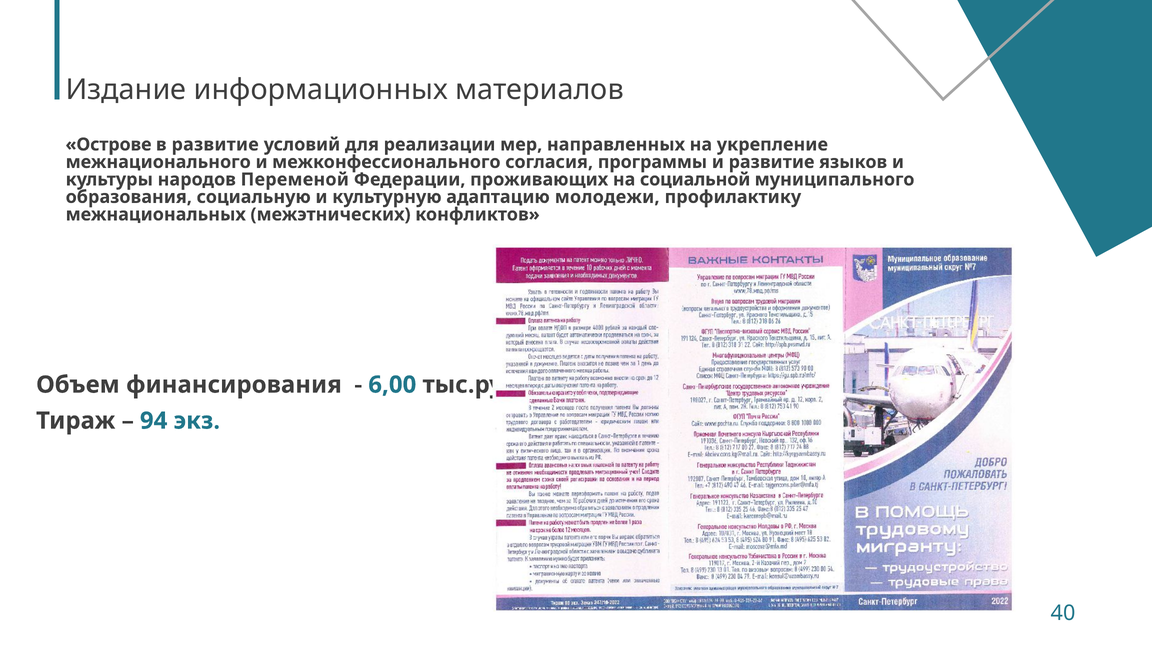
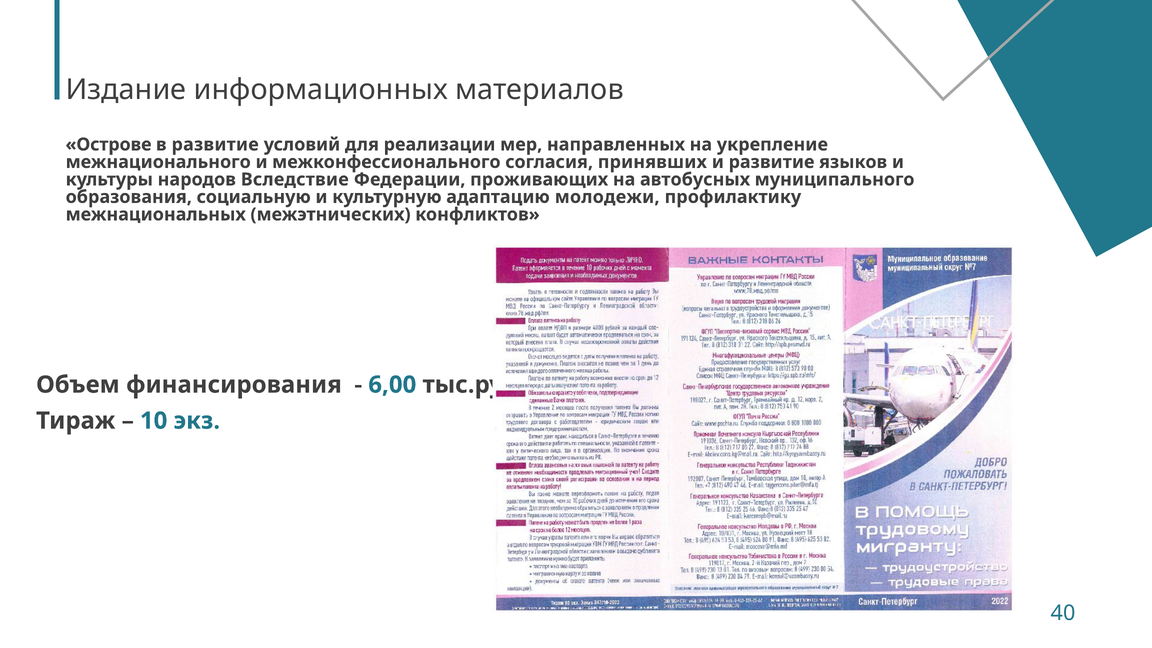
программы: программы -> принявших (652, 162)
Переменой: Переменой -> Вследствие (295, 180)
социальной: социальной -> автобусных (695, 180)
94: 94 -> 10 (154, 421)
